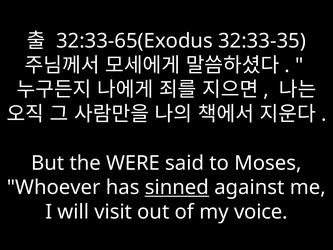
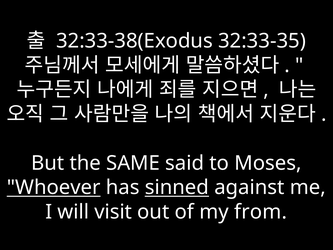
32:33-65(Exodus: 32:33-65(Exodus -> 32:33-38(Exodus (134, 41)
WERE: WERE -> SAME (133, 163)
Whoever underline: none -> present (54, 187)
voice: voice -> from (261, 212)
